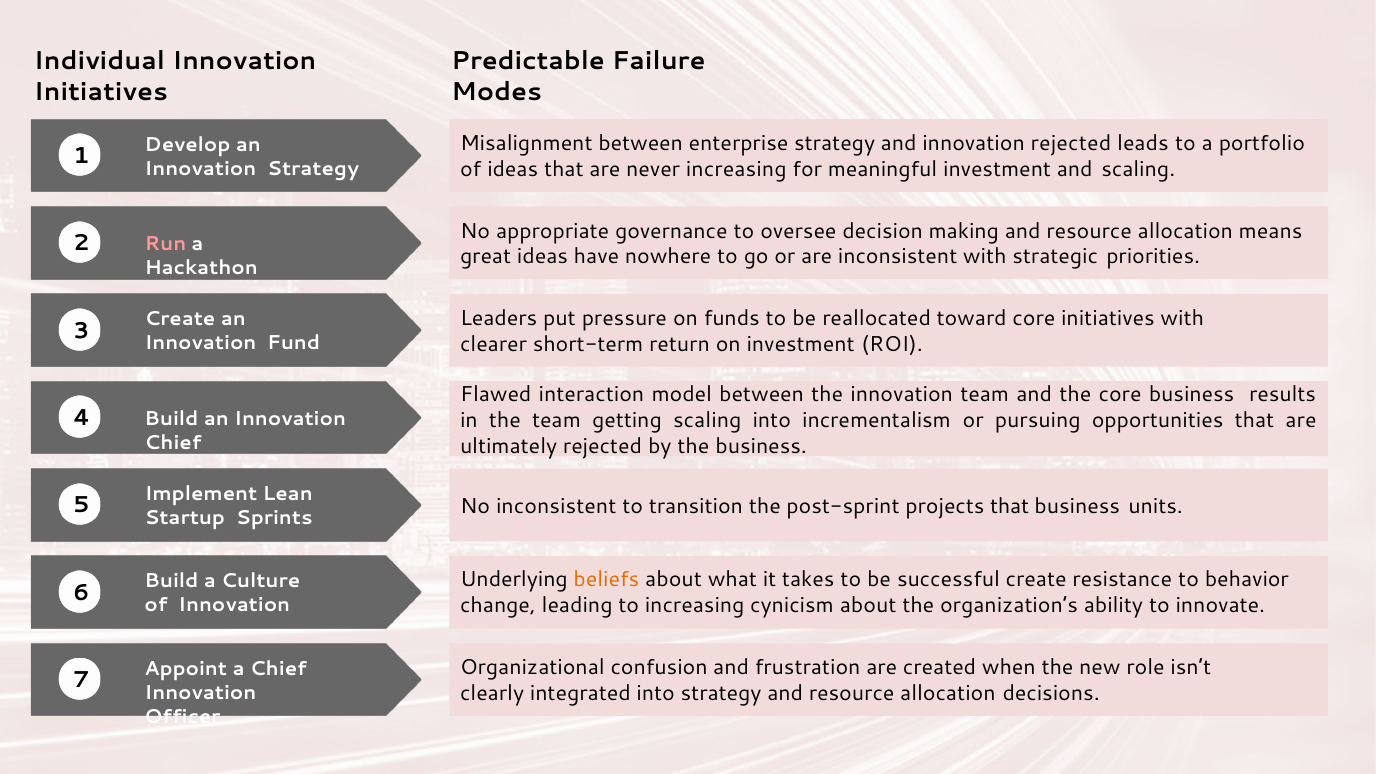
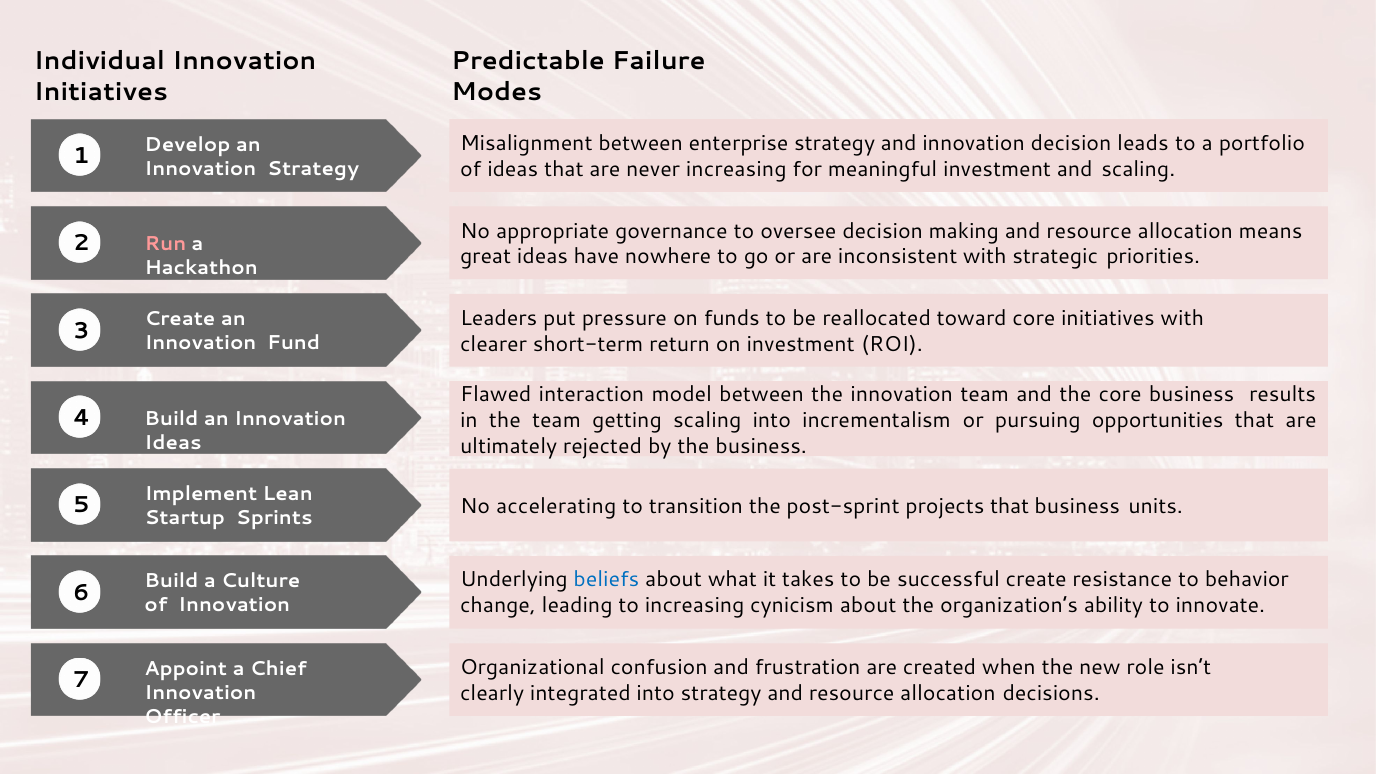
innovation rejected: rejected -> decision (1071, 144)
Chief: Chief -> Ideas (173, 443)
No inconsistent: inconsistent -> accelerating (556, 506)
beliefs colour: orange -> blue (606, 580)
